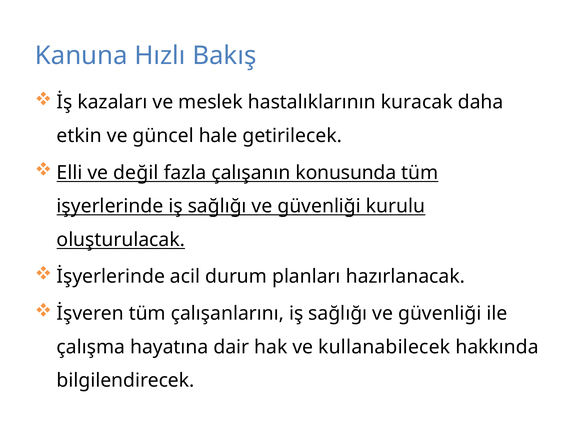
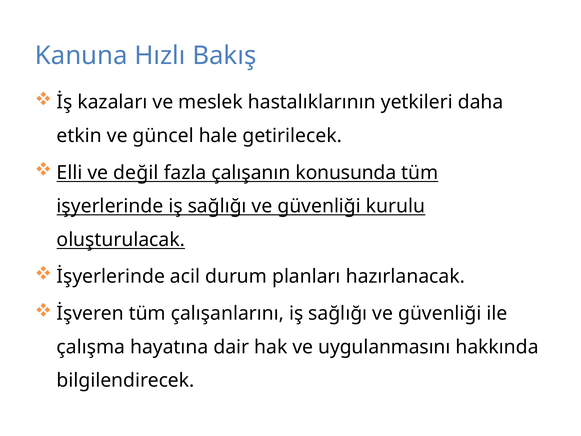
kuracak: kuracak -> yetkileri (417, 102)
kullanabilecek: kullanabilecek -> uygulanmasını (384, 347)
